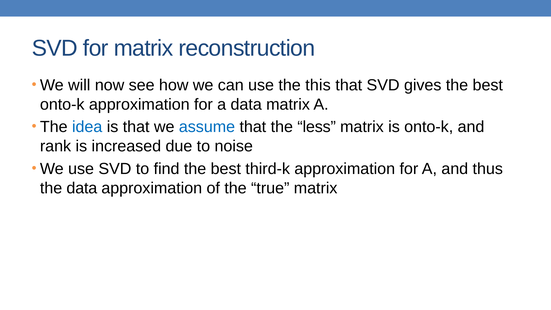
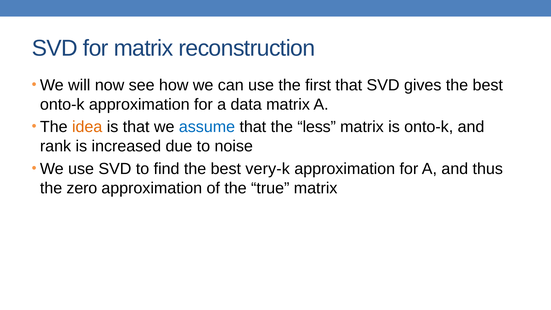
this: this -> first (318, 85)
idea colour: blue -> orange (87, 127)
third-k: third-k -> very-k (268, 169)
the data: data -> zero (82, 188)
